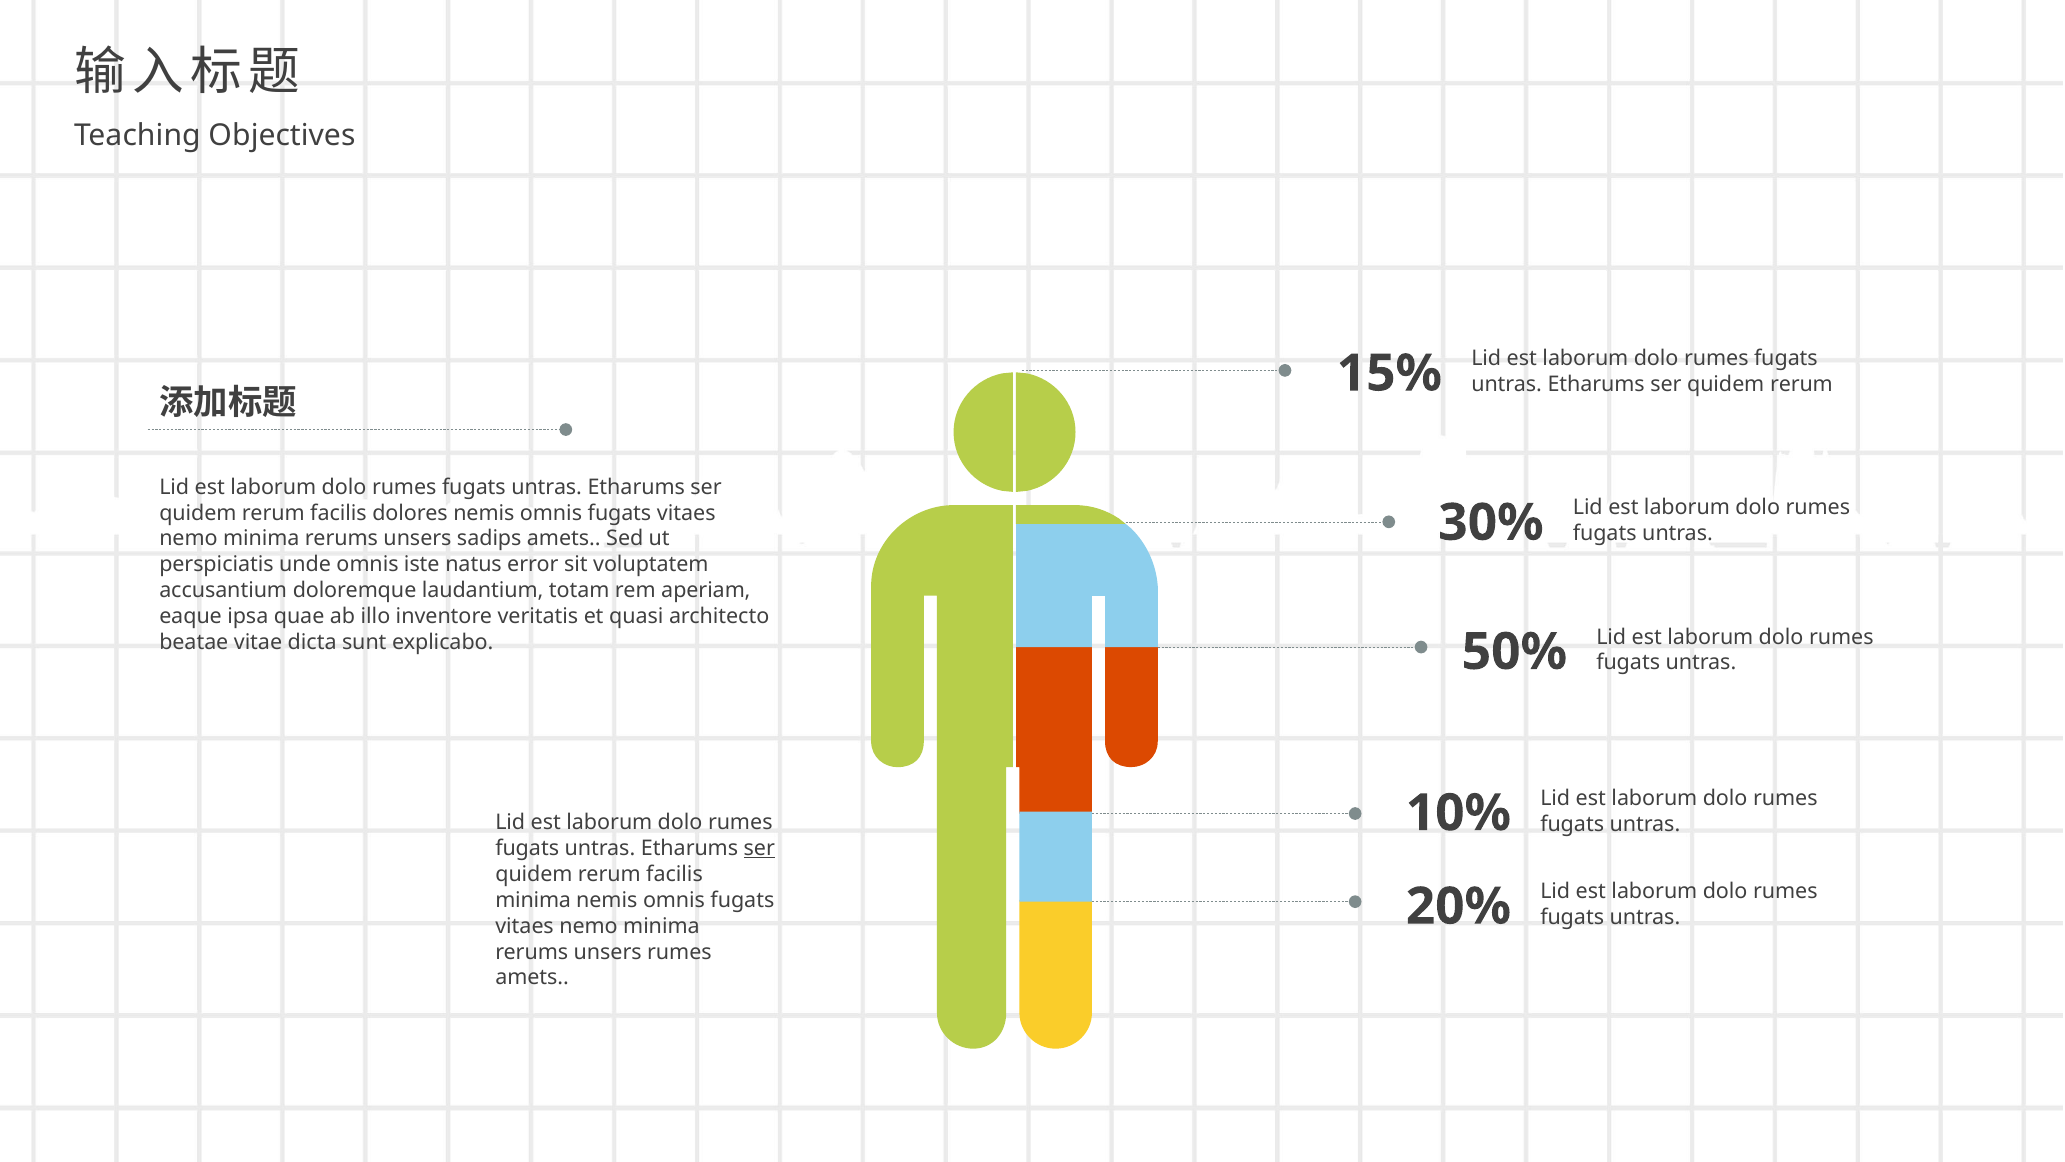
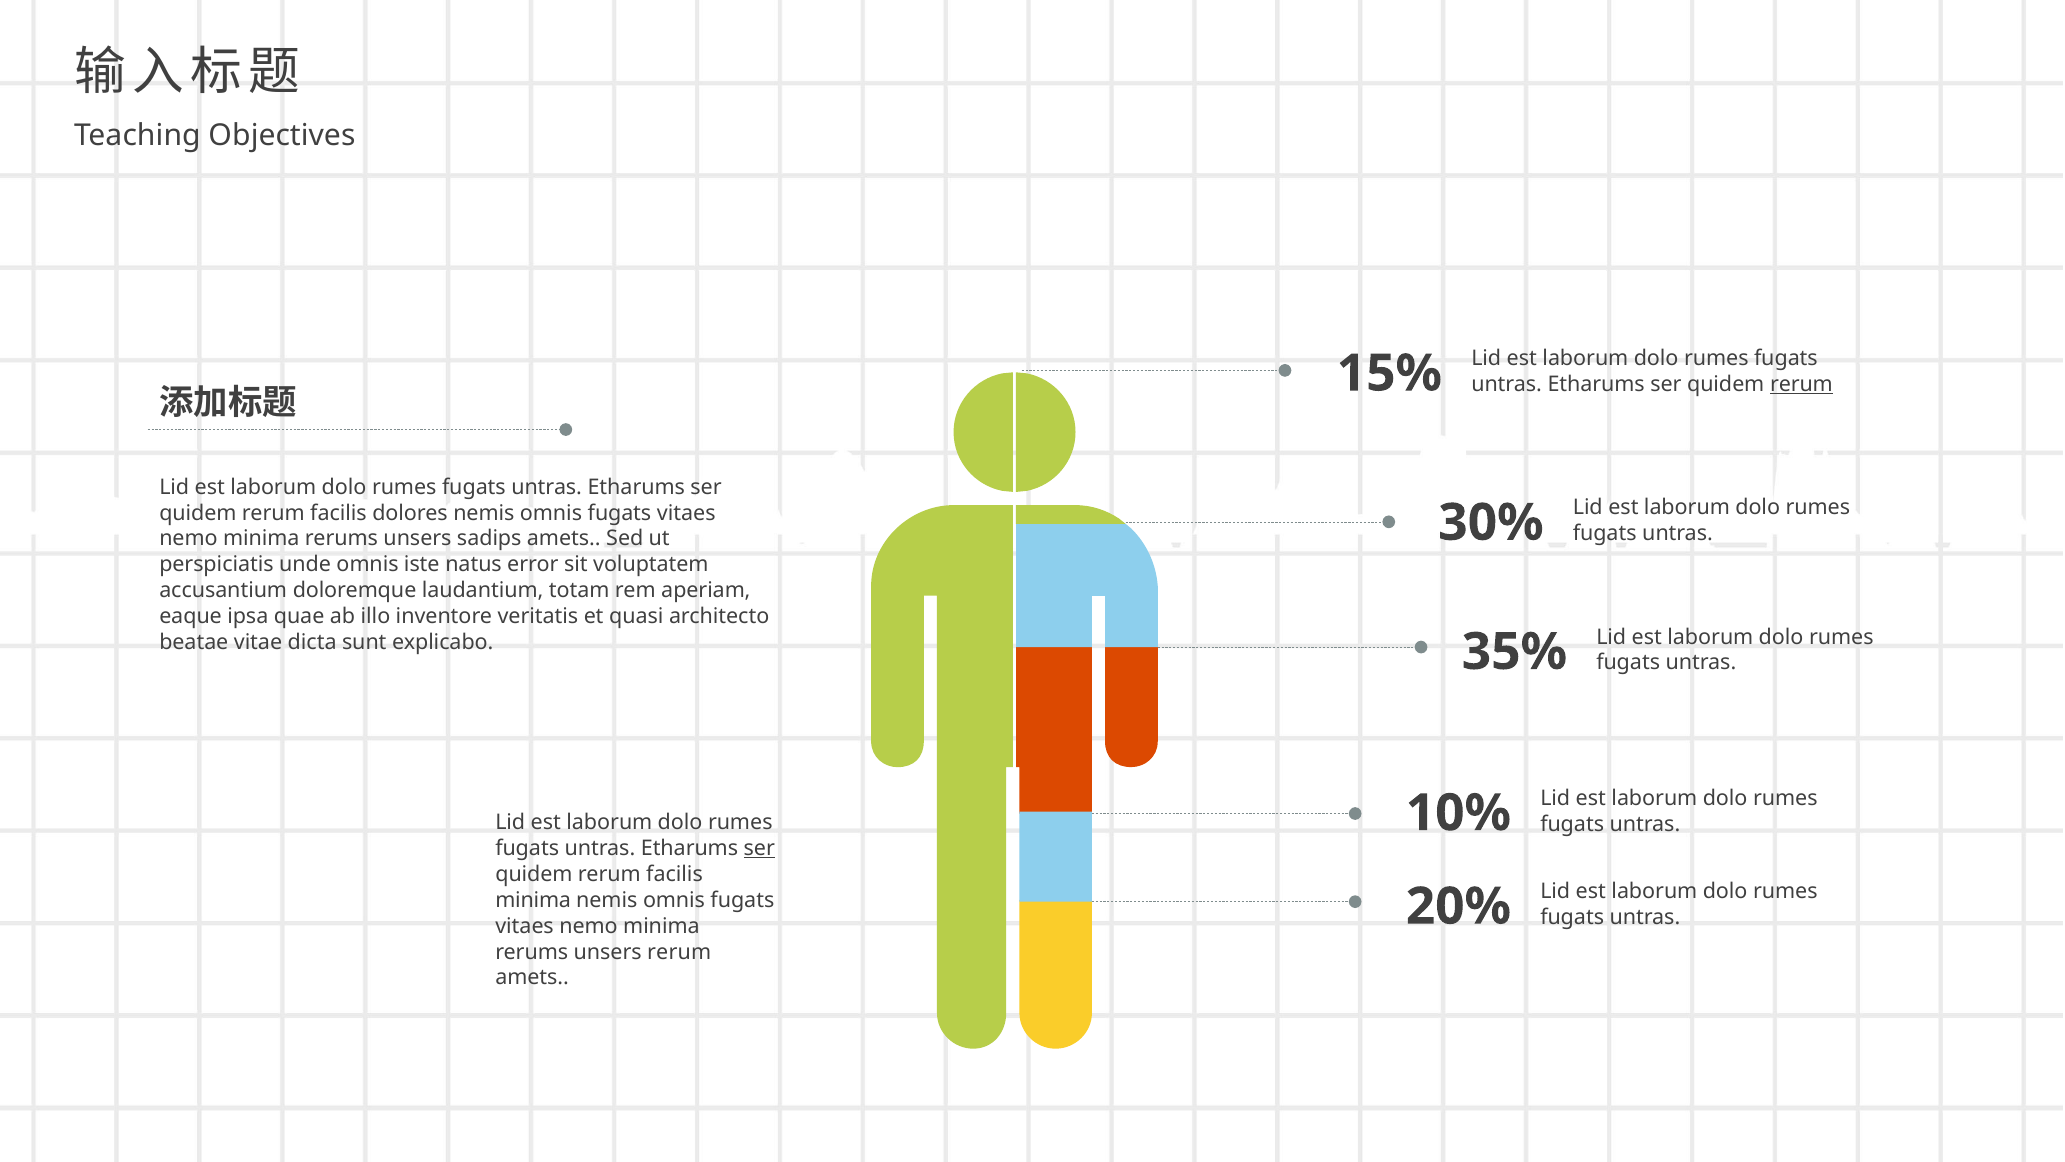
rerum underline: none -> present (1801, 384)
50%: 50% -> 35% (1514, 652)
unsers rumes: rumes -> rerum (679, 952)
